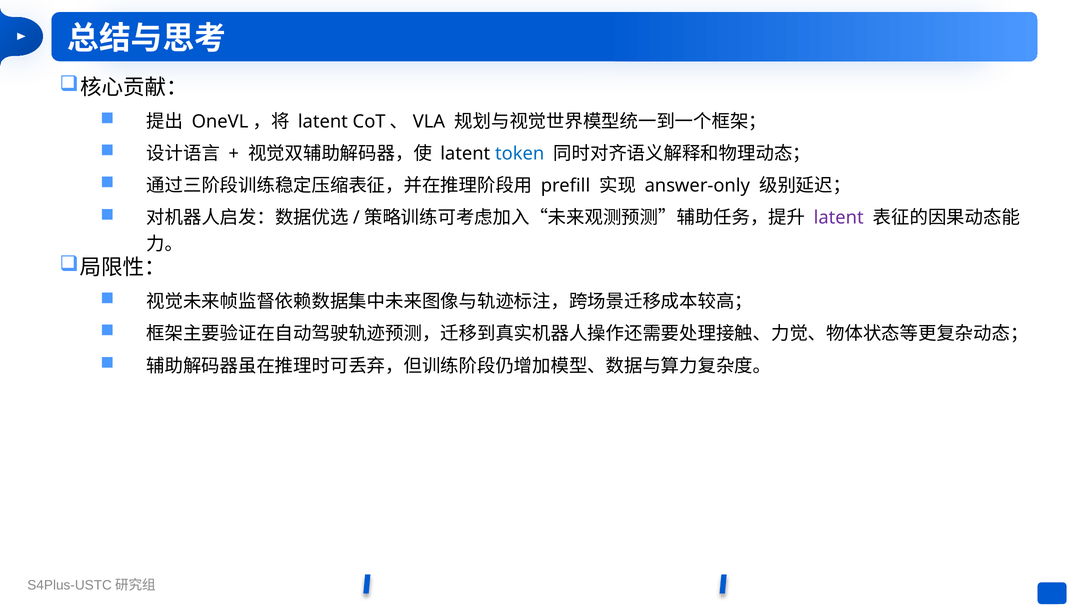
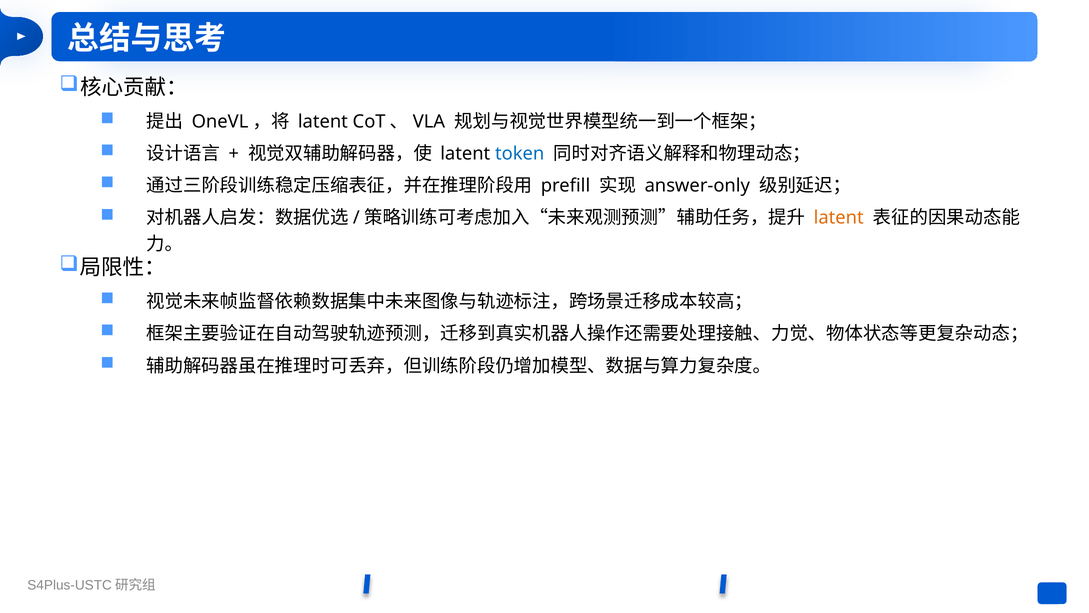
latent colour: purple -> orange (839, 218)
